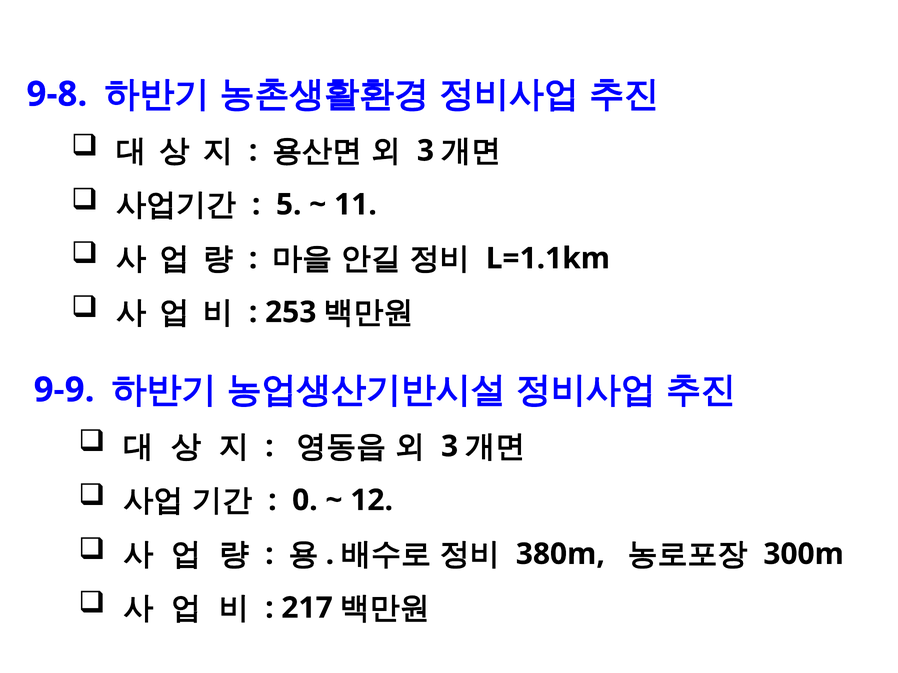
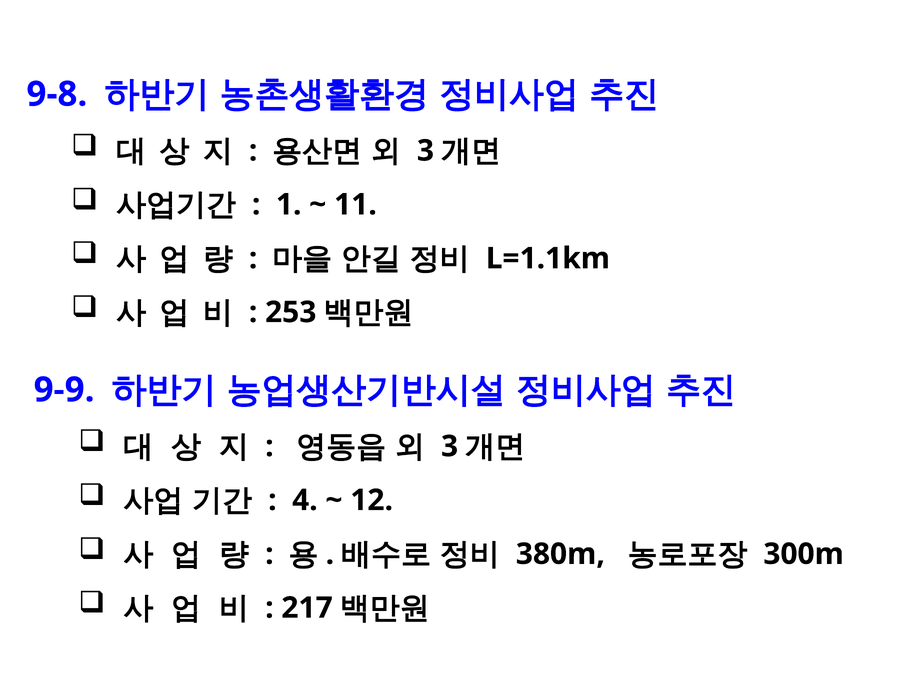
5: 5 -> 1 (289, 205)
0: 0 -> 4 (305, 501)
